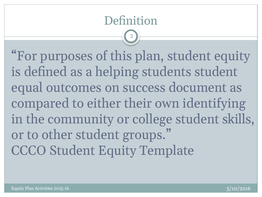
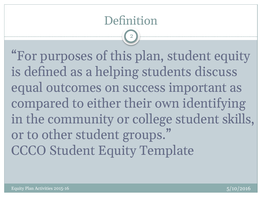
students student: student -> discuss (216, 72)
document: document -> important (198, 87)
